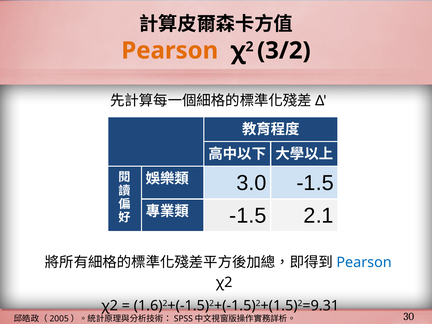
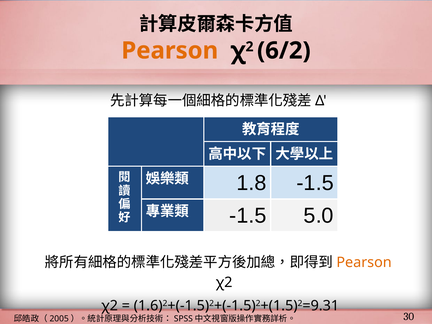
3/2: 3/2 -> 6/2 (284, 51)
3.0: 3.0 -> 1.8 (251, 183)
2.1: 2.1 -> 5.0 (319, 216)
Pearson colour: blue -> orange (364, 263)
